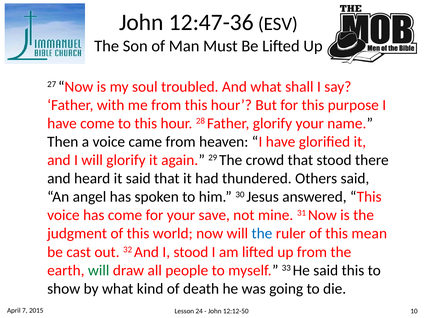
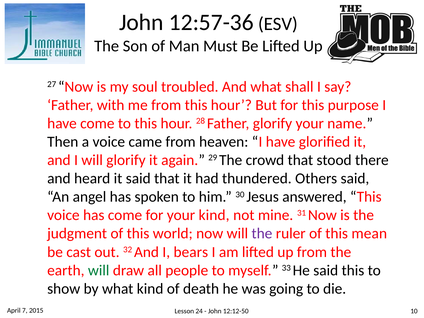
12:47-36: 12:47-36 -> 12:57-36 (211, 23)
your save: save -> kind (214, 215)
the colour: blue -> purple (262, 234)
I stood: stood -> bears (191, 252)
